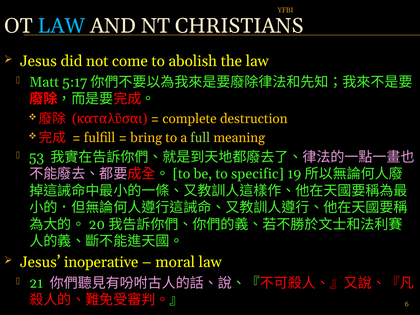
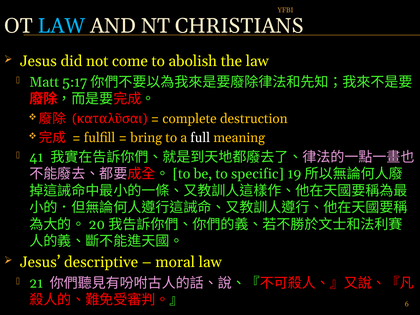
full colour: light green -> white (200, 138)
53: 53 -> 41 (36, 157)
inoperative: inoperative -> descriptive (101, 262)
